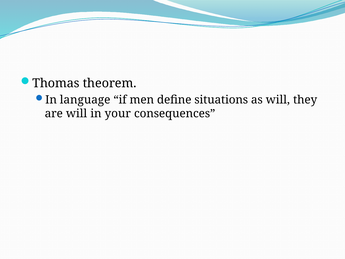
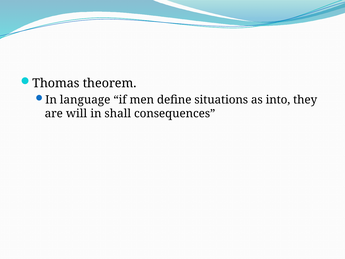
as will: will -> into (278, 100)
your: your -> shall (118, 113)
